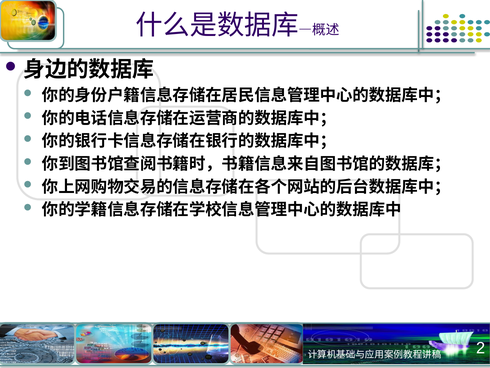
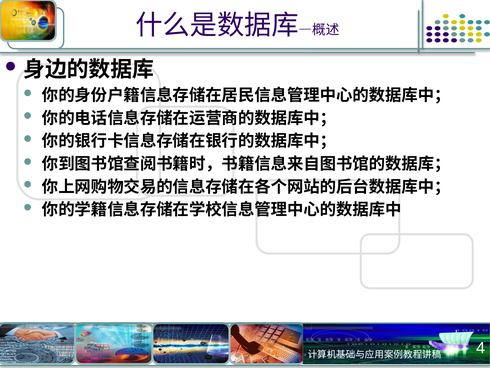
2: 2 -> 4 (481, 348)
